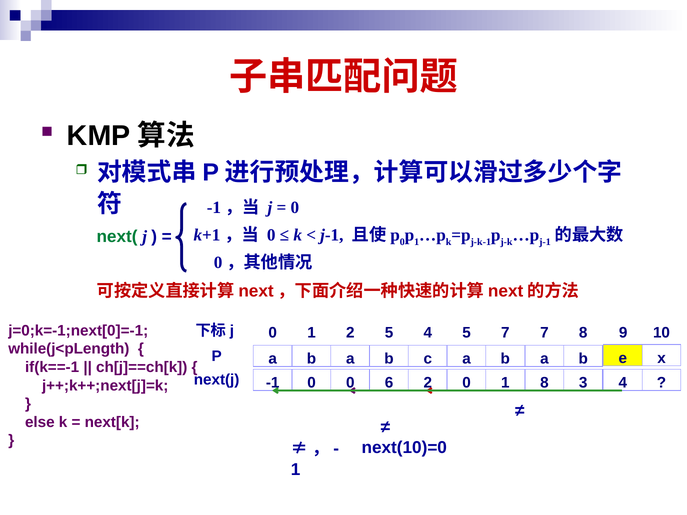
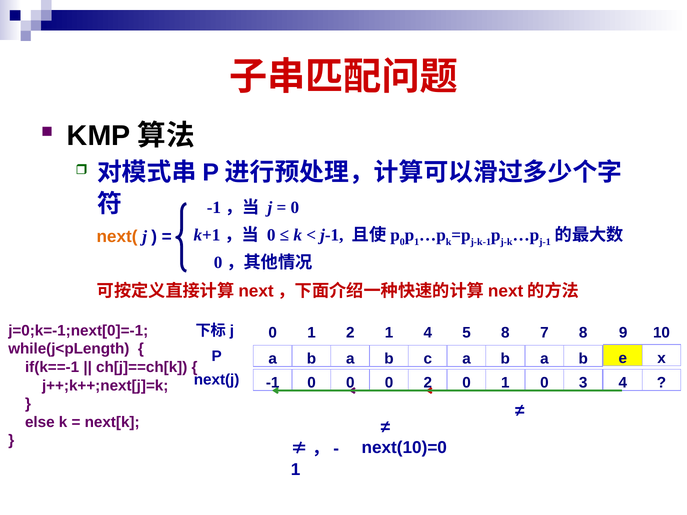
next( colour: green -> orange (117, 236)
2 5: 5 -> 1 (389, 333)
5 7: 7 -> 8 (505, 333)
6: 6 -> 0 (389, 383)
0 1 8: 8 -> 0 (544, 383)
